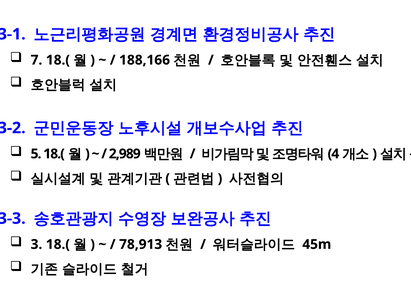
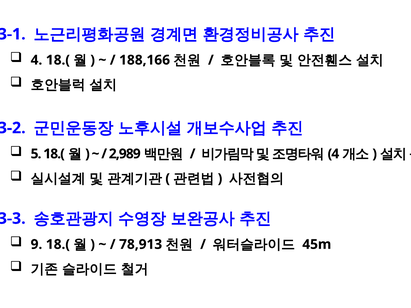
7: 7 -> 4 (36, 60)
3: 3 -> 9 (36, 245)
